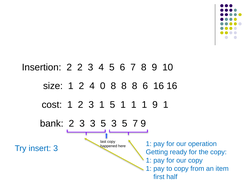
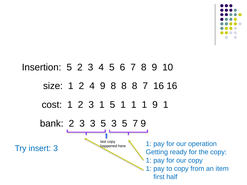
Insertion 2: 2 -> 5 (69, 67)
4 0: 0 -> 9 (103, 86)
8 6: 6 -> 7 (145, 86)
